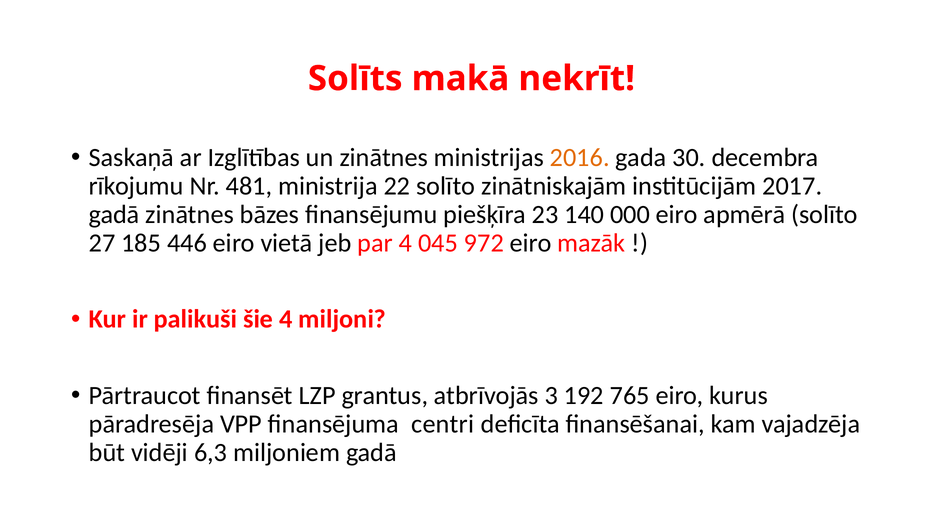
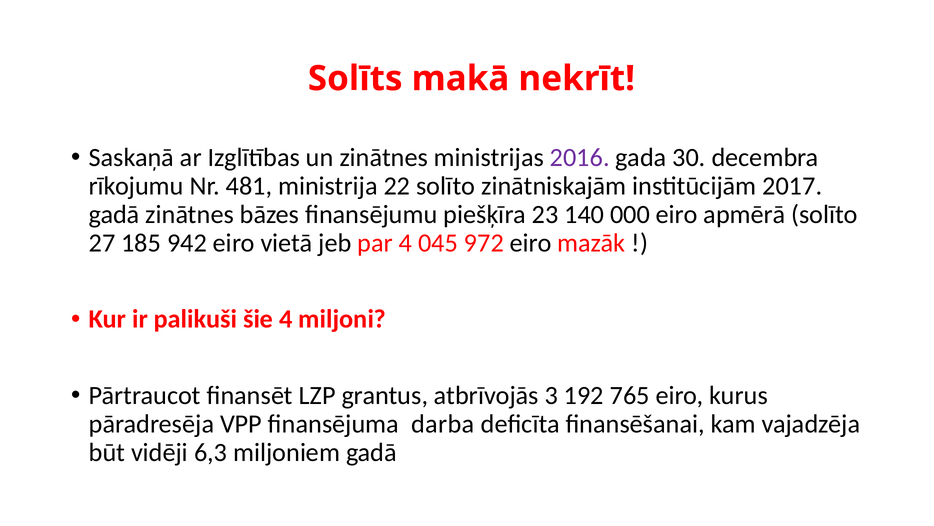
2016 colour: orange -> purple (580, 157)
446: 446 -> 942 (187, 243)
centri: centri -> darba (443, 424)
